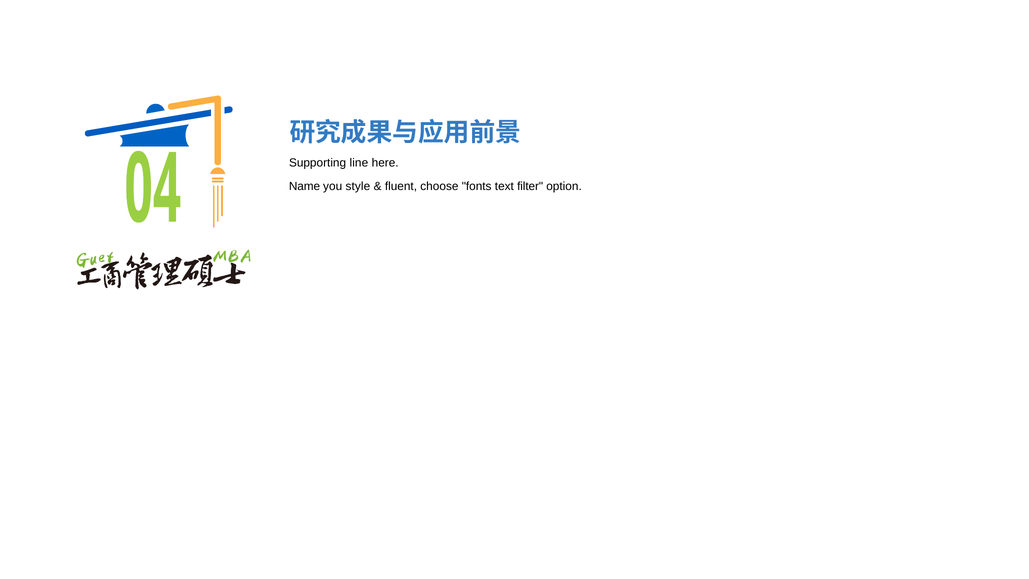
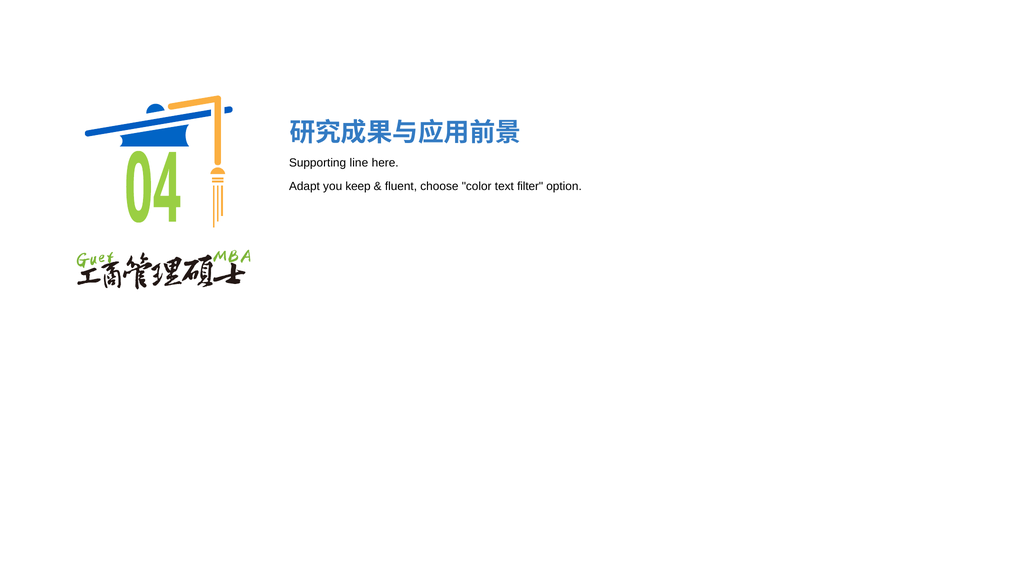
Name: Name -> Adapt (304, 186)
style: style -> keep (358, 186)
fonts: fonts -> color (477, 186)
